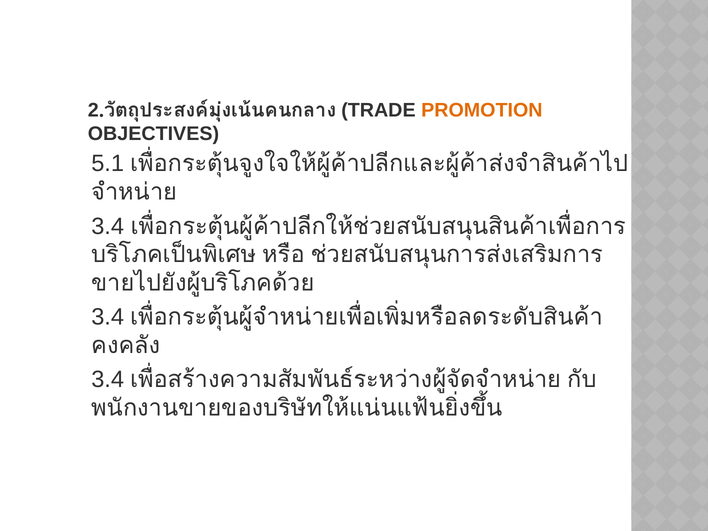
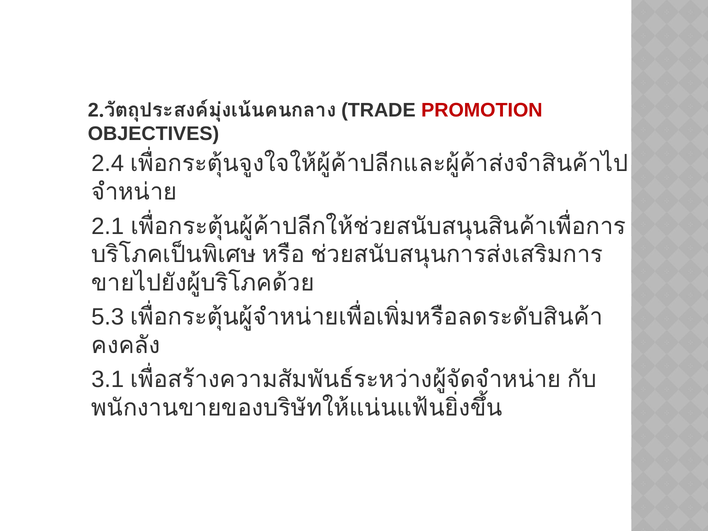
PROMOTION colour: orange -> red (482, 110)
5.1: 5.1 -> 2.4 (108, 164)
3.4: 3.4 -> 2.1 (108, 226)
3.4: 3.4 -> 5.3 (108, 317)
3.4: 3.4 -> 3.1 (108, 380)
